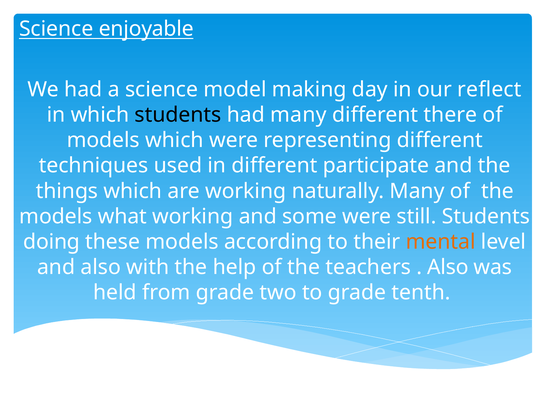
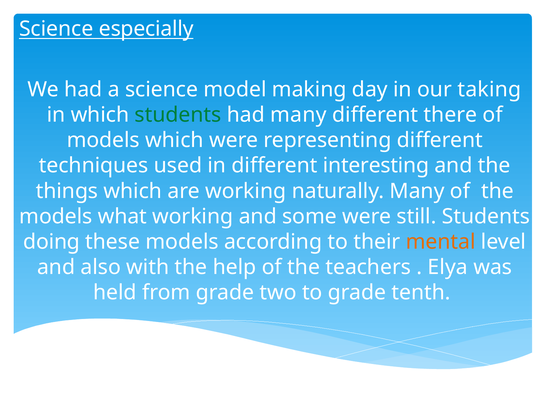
enjoyable: enjoyable -> especially (146, 29)
reflect: reflect -> taking (489, 90)
students colour: black -> green (178, 115)
participate: participate -> interesting (376, 166)
Also: Also -> Elya (448, 268)
